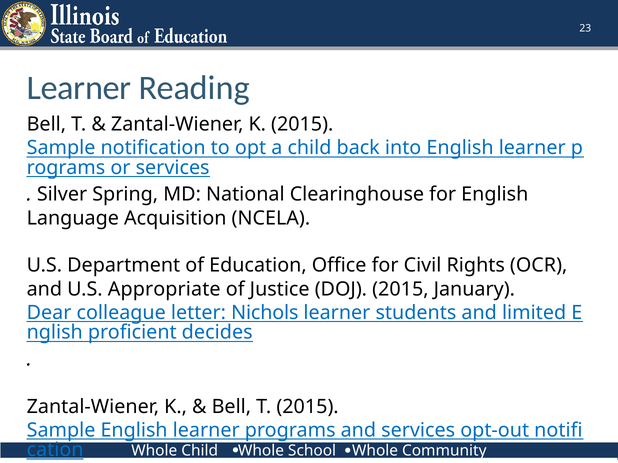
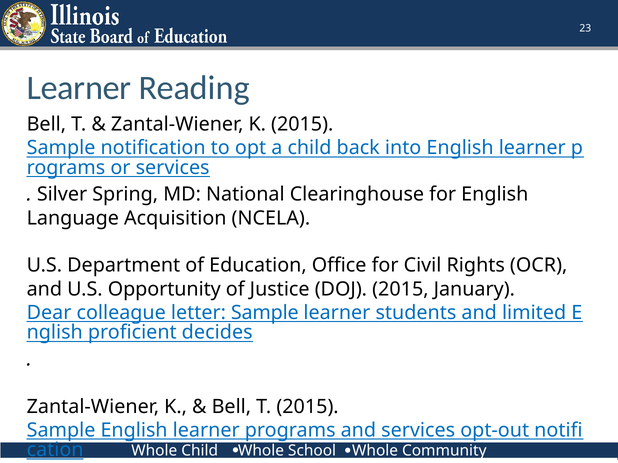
Appropriate: Appropriate -> Opportunity (164, 289)
letter Nichols: Nichols -> Sample (265, 313)
